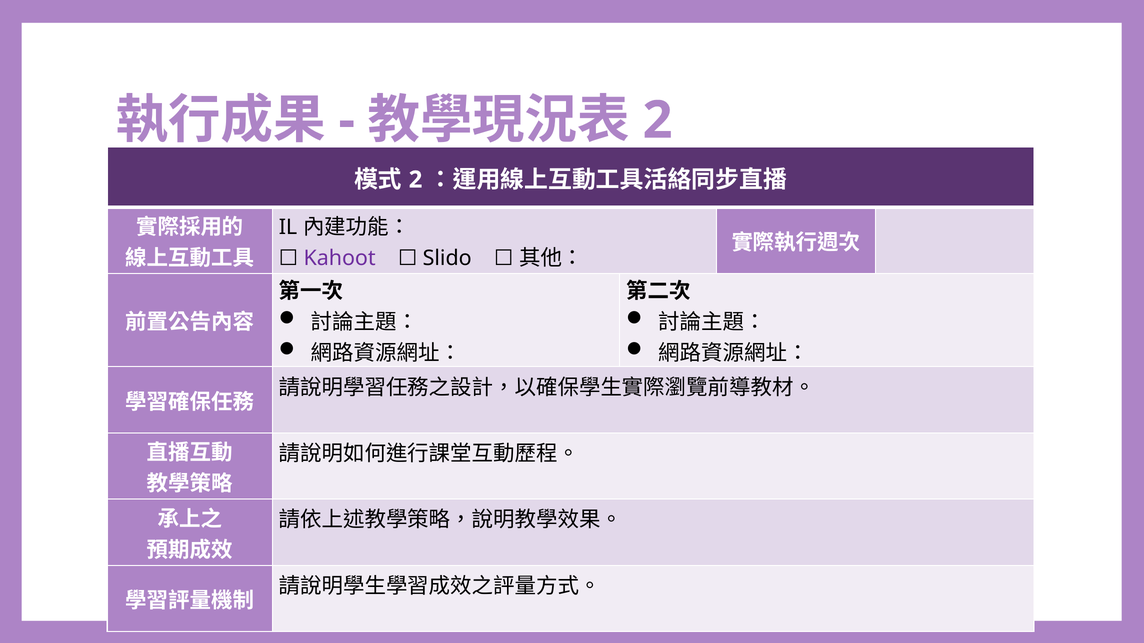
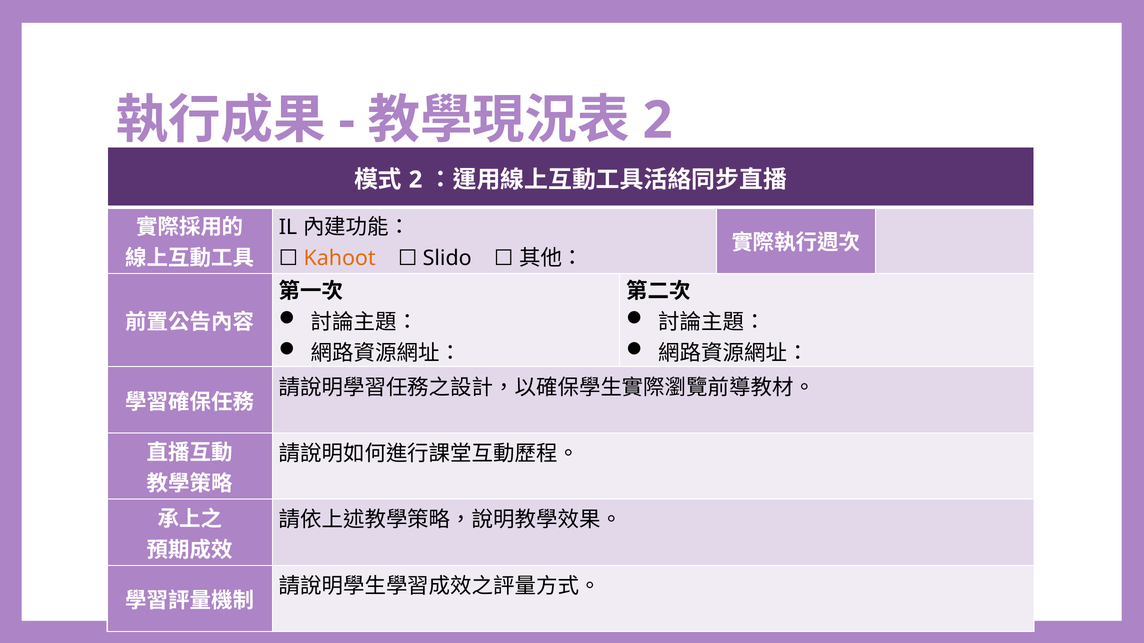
Kahoot colour: purple -> orange (340, 258)
